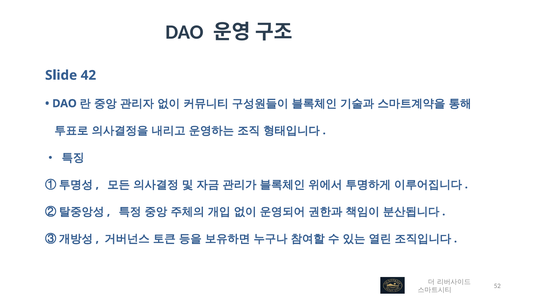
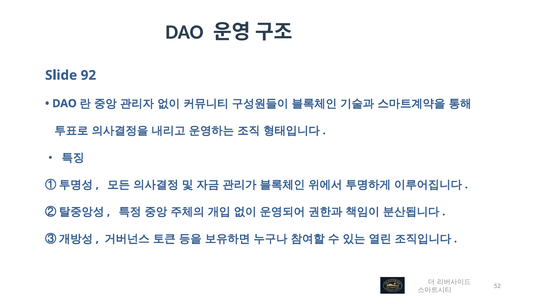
42: 42 -> 92 (88, 75)
